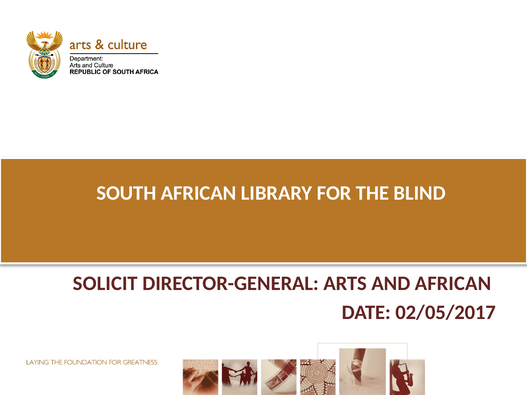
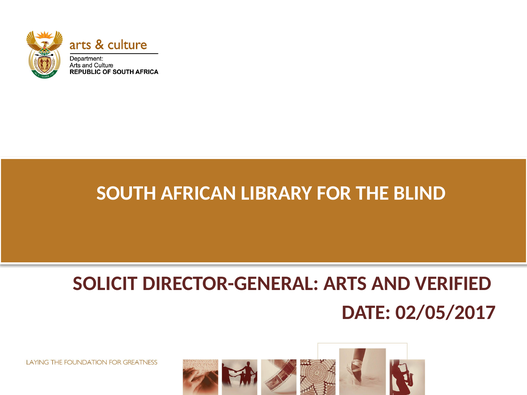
AND AFRICAN: AFRICAN -> VERIFIED (453, 284)
